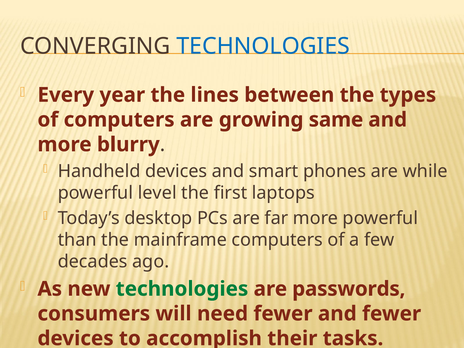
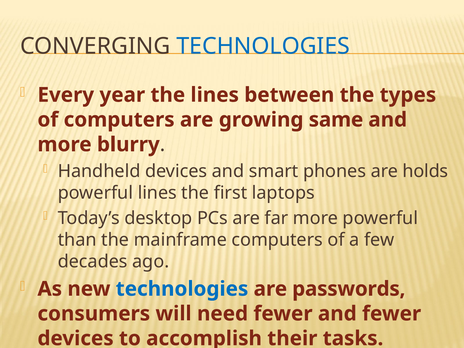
while: while -> holds (425, 171)
powerful level: level -> lines (157, 193)
technologies colour: green -> blue (182, 289)
